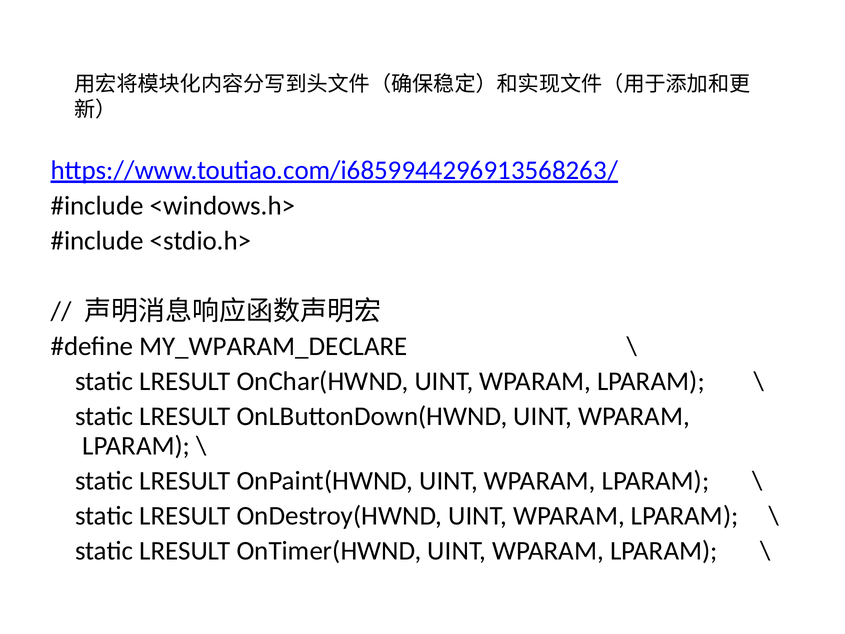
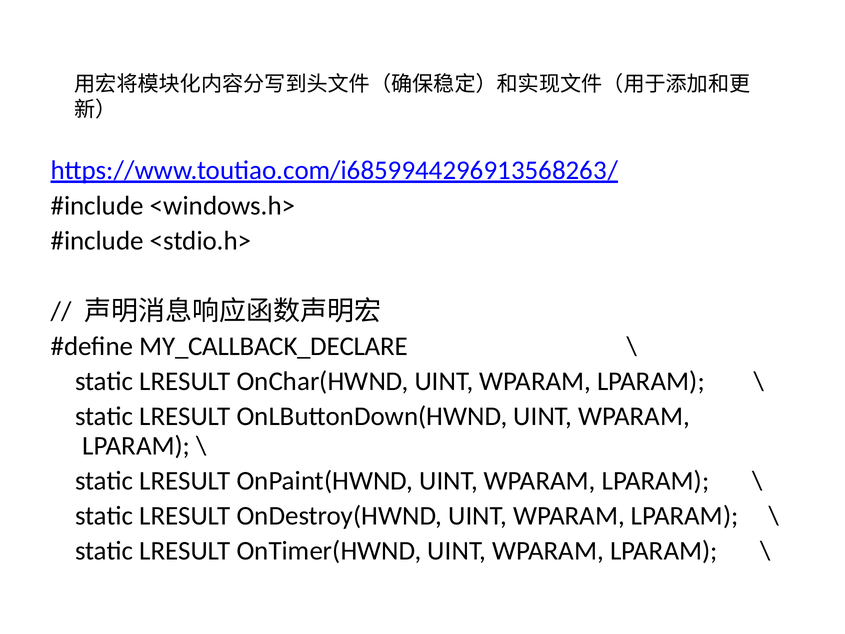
MY_WPARAM_DECLARE: MY_WPARAM_DECLARE -> MY_CALLBACK_DECLARE (274, 346)
